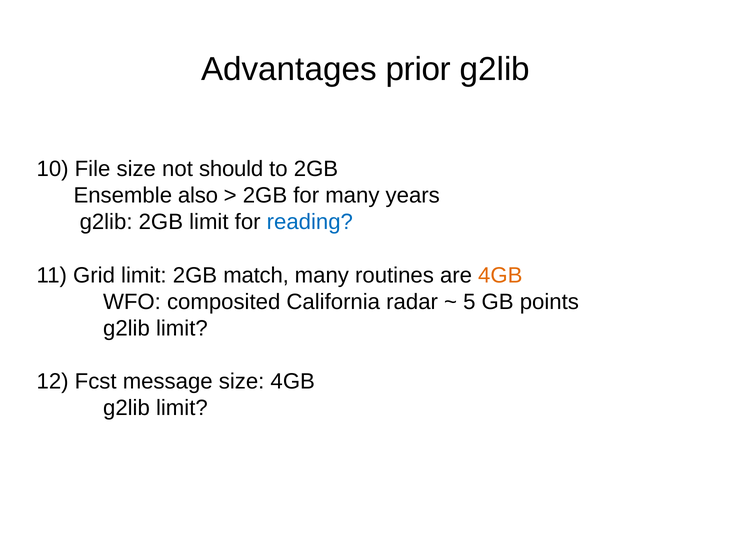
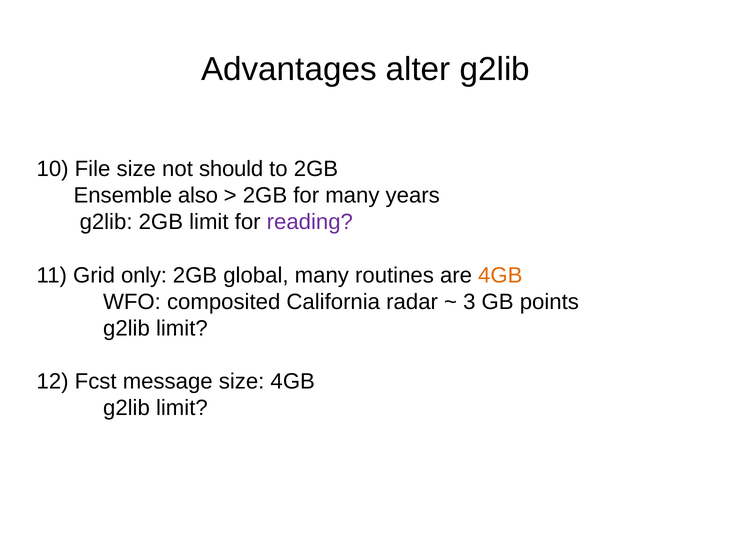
prior: prior -> alter (418, 69)
reading colour: blue -> purple (310, 222)
Grid limit: limit -> only (144, 276)
match: match -> global (256, 276)
5: 5 -> 3 (469, 302)
